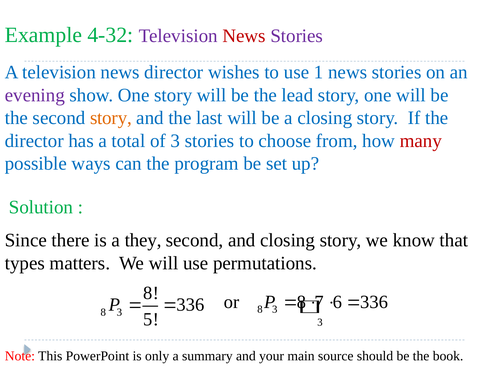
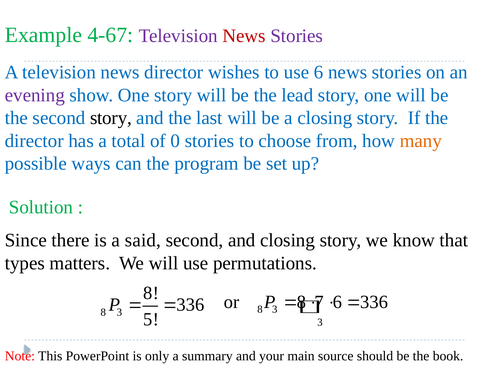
4-32: 4-32 -> 4-67 (110, 35)
use 1: 1 -> 6 (319, 72)
story colour: orange -> black (111, 118)
of 3: 3 -> 0 (175, 141)
many colour: red -> orange (421, 141)
they: they -> said (143, 240)
